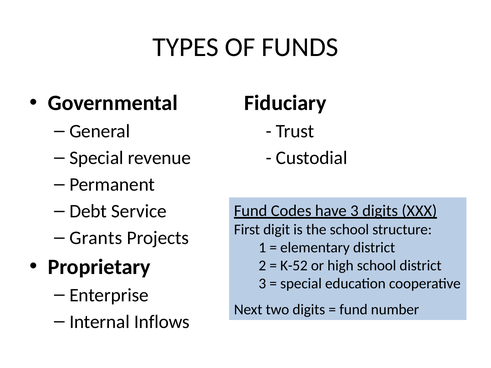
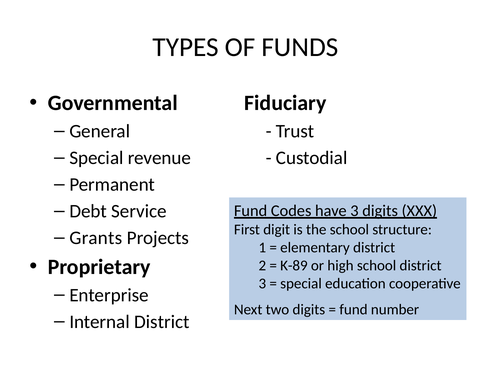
K-52: K-52 -> K-89 (294, 266)
Internal Inflows: Inflows -> District (162, 322)
